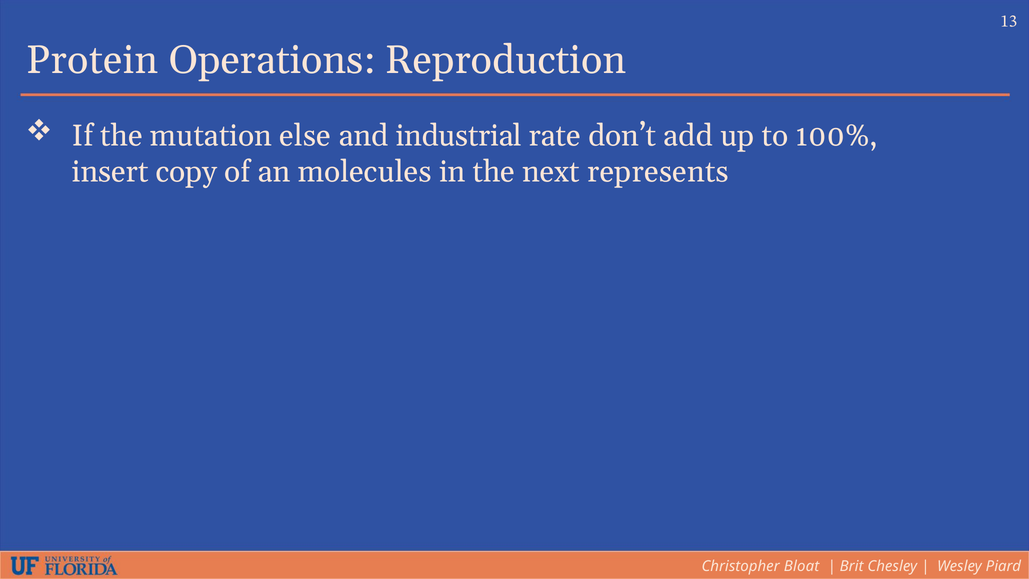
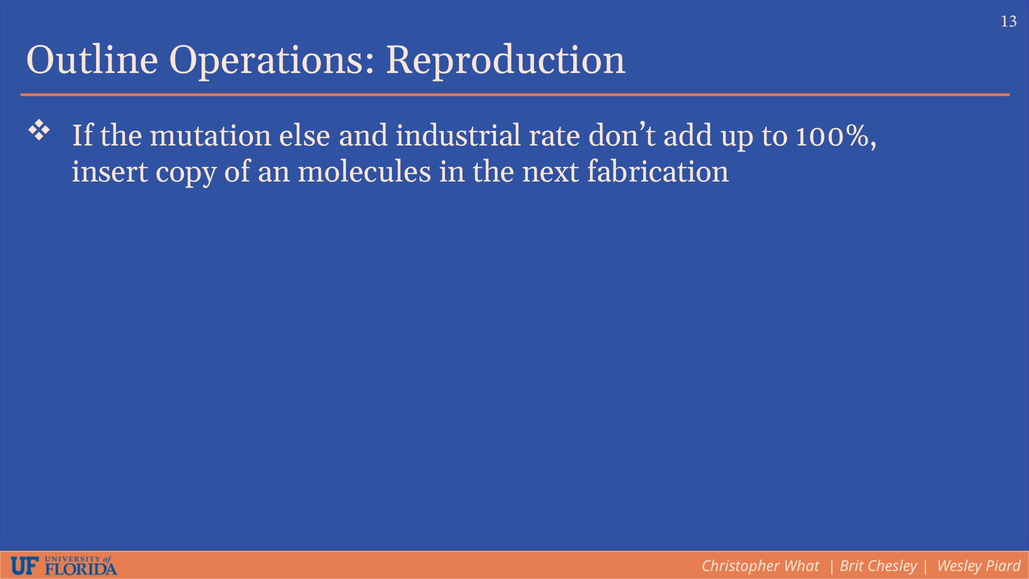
Protein: Protein -> Outline (92, 60)
represents: represents -> fabrication (658, 172)
Bloat: Bloat -> What (802, 566)
